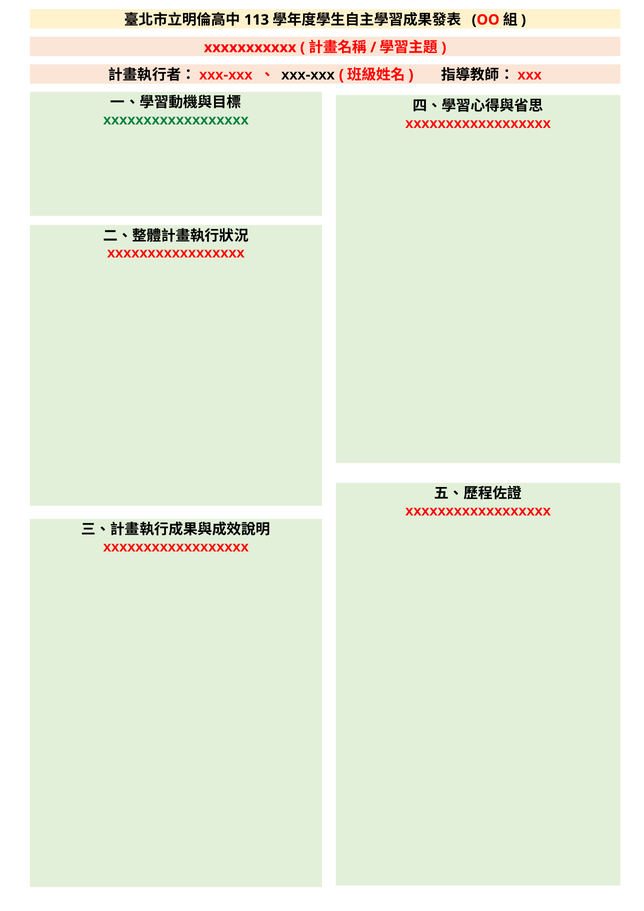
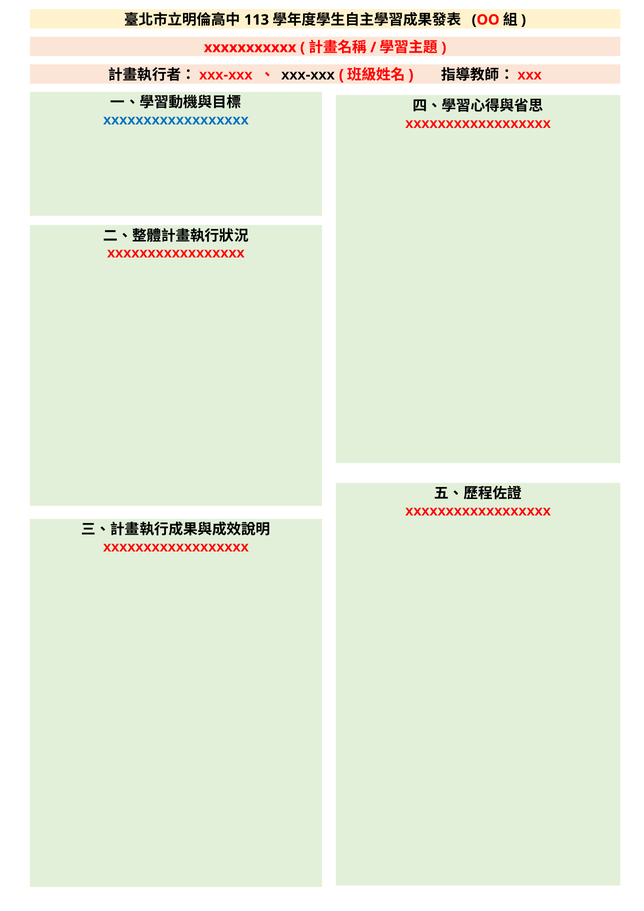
xxxxxxxxxxxxxxxxxx colour: green -> blue (176, 120)
